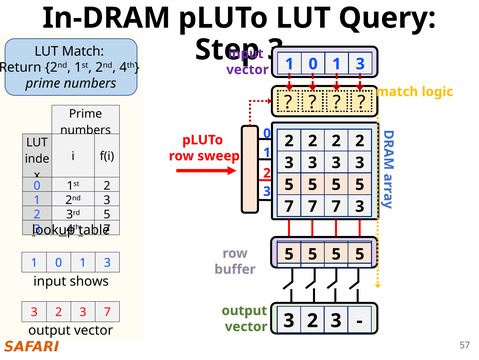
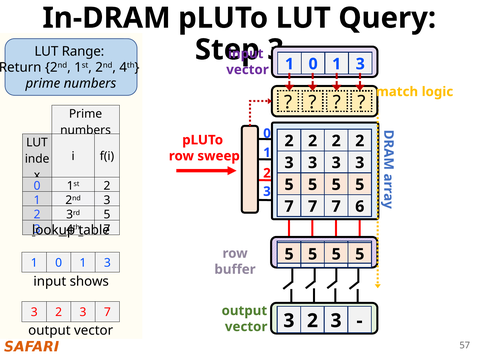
LUT Match: Match -> Range (83, 51)
7 3: 3 -> 6 (360, 206)
